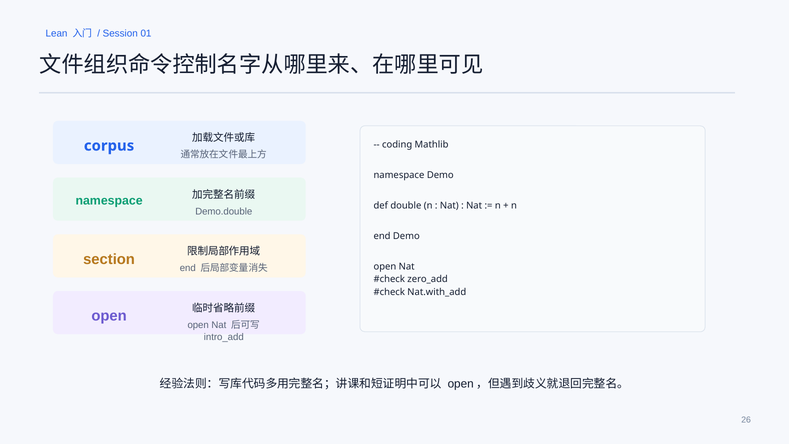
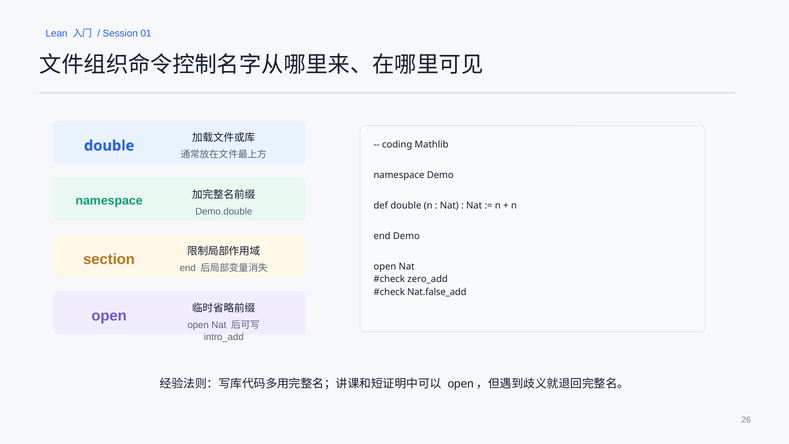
corpus: corpus -> double (109, 146)
Nat.with_add: Nat.with_add -> Nat.false_add (437, 292)
